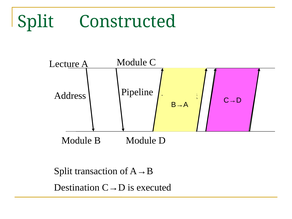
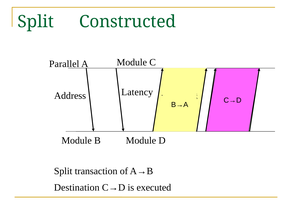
Lecture: Lecture -> Parallel (64, 64)
Pipeline: Pipeline -> Latency (137, 92)
